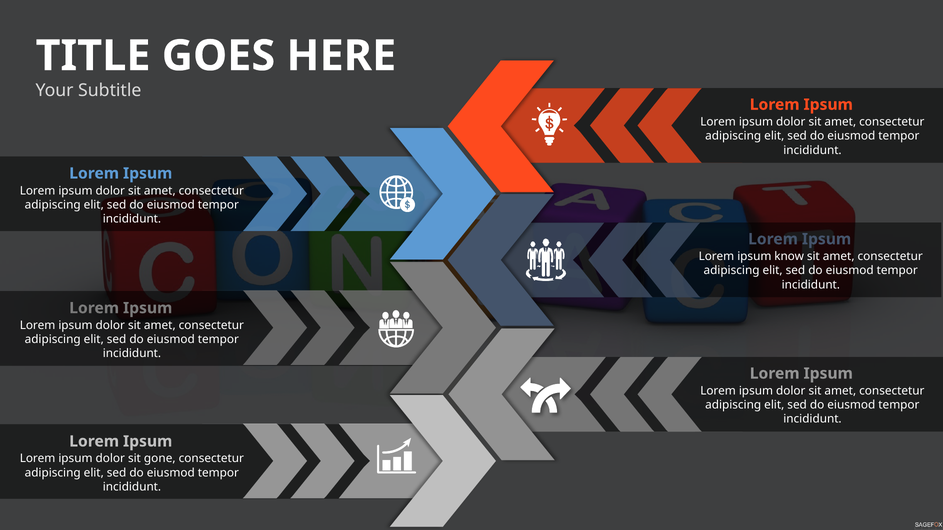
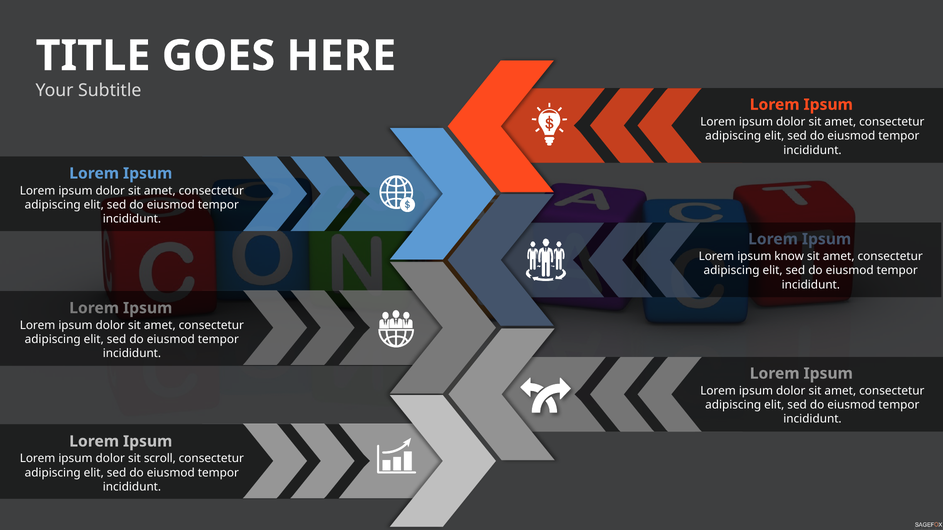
gone: gone -> scroll (160, 459)
